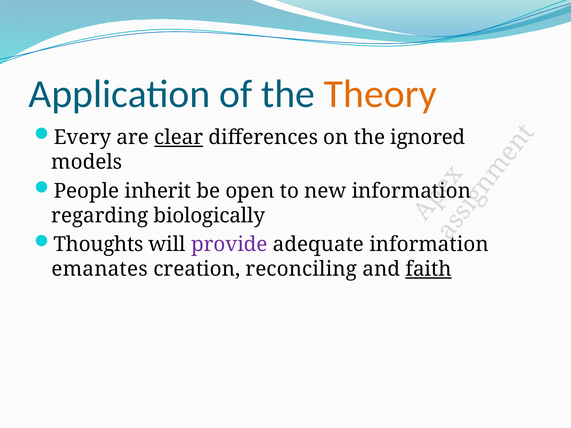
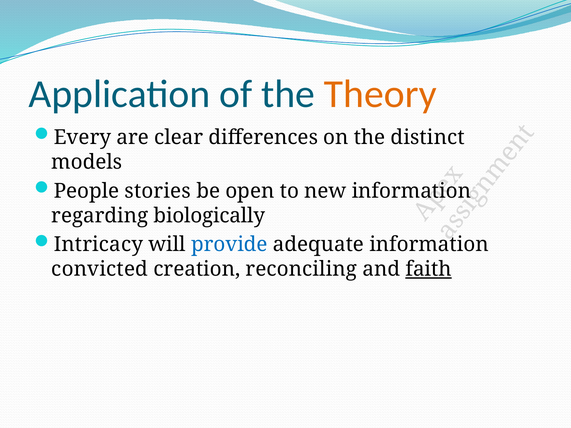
clear underline: present -> none (179, 137)
ignored: ignored -> distinct (428, 137)
inherit: inherit -> stories (158, 191)
Thoughts: Thoughts -> Intricacy (98, 245)
provide colour: purple -> blue (229, 245)
emanates: emanates -> convicted (100, 269)
